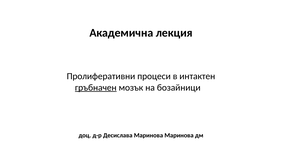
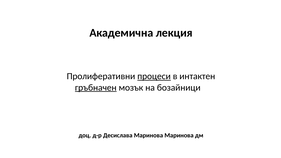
процеси underline: none -> present (154, 76)
